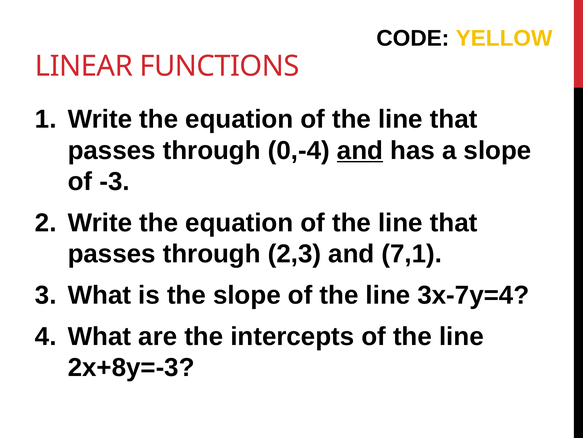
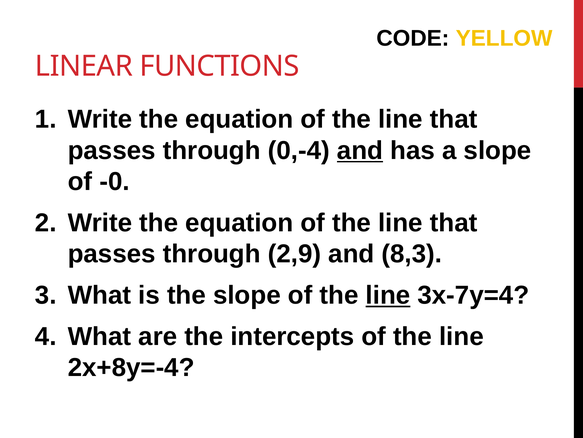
-3: -3 -> -0 (114, 181)
2,3: 2,3 -> 2,9 (294, 254)
7,1: 7,1 -> 8,3 (412, 254)
line underline: none -> present (388, 295)
2x+8y=-3: 2x+8y=-3 -> 2x+8y=-4 (131, 367)
